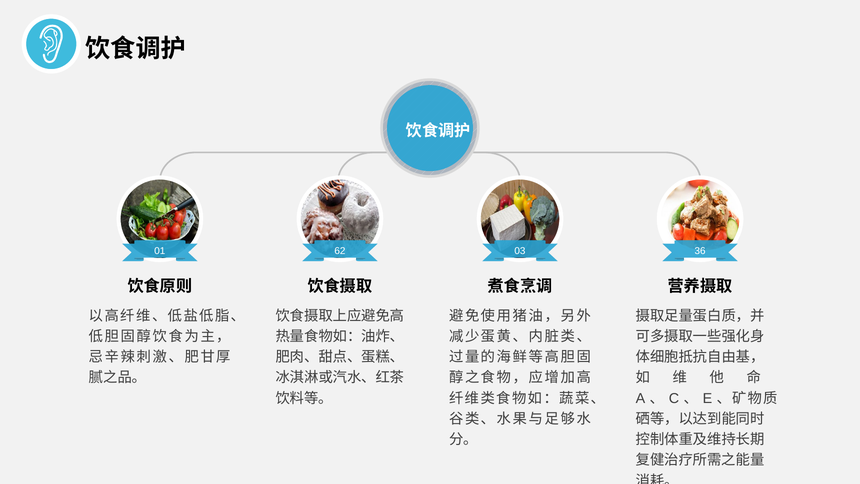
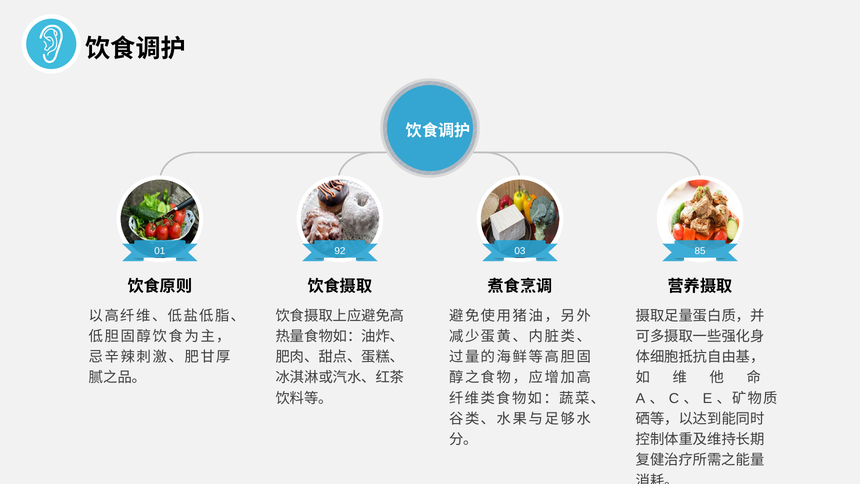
62: 62 -> 92 (340, 251)
36: 36 -> 85 (700, 251)
